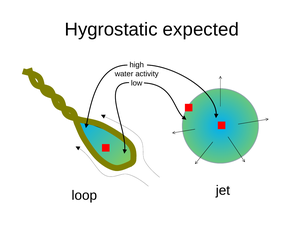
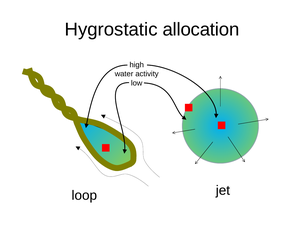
expected: expected -> allocation (201, 29)
